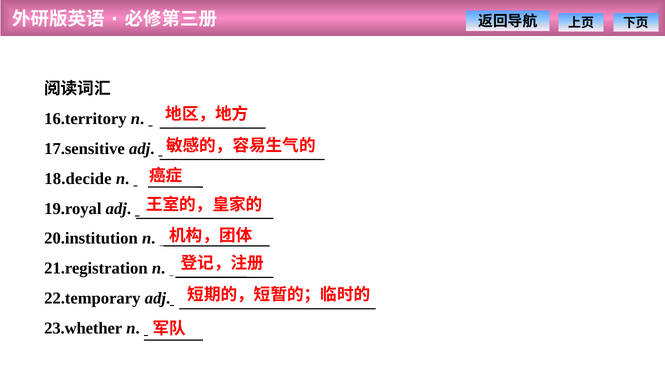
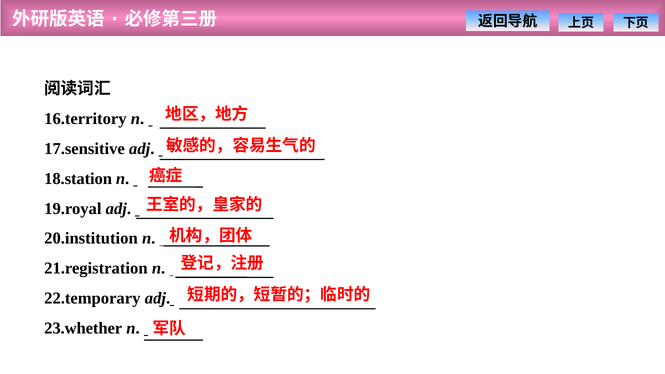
18.decide: 18.decide -> 18.station (78, 179)
